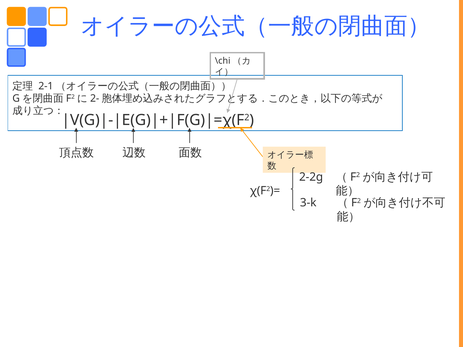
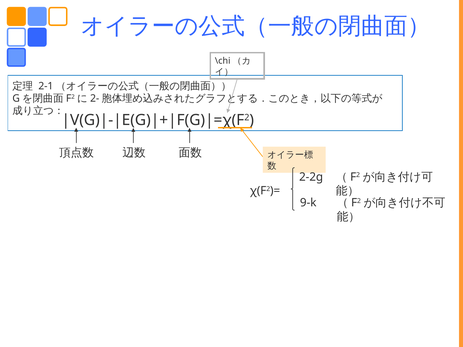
3-k: 3-k -> 9-k (308, 203)
